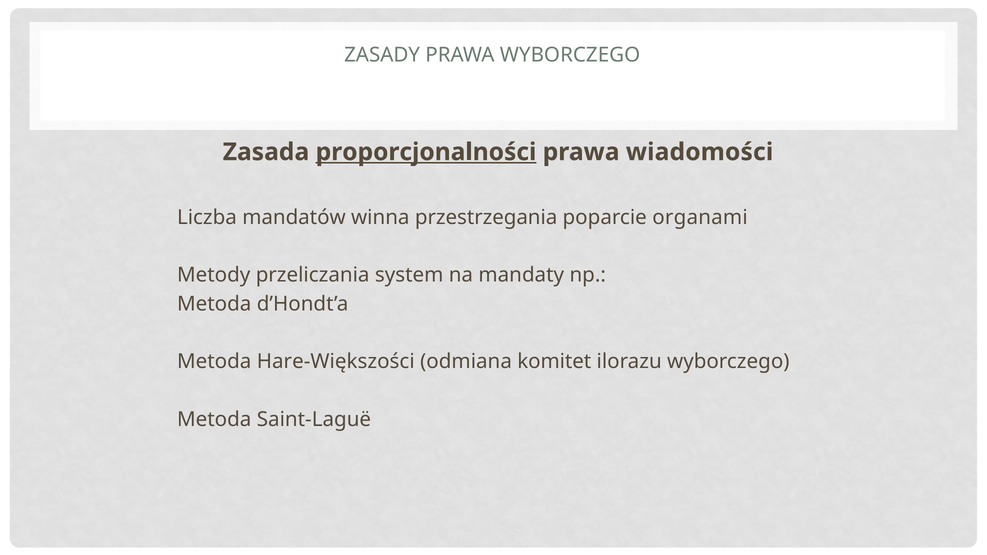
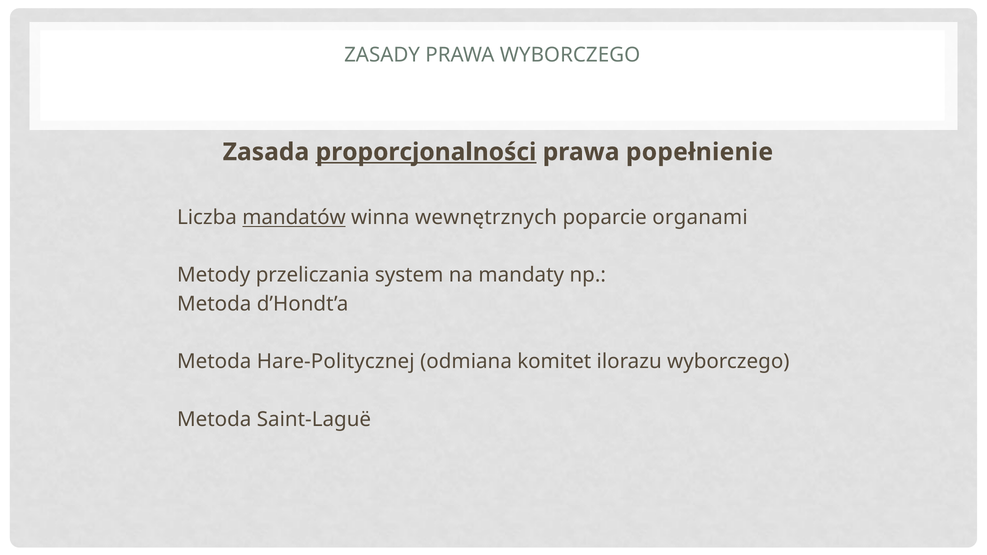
wiadomości: wiadomości -> popełnienie (700, 152)
mandatów underline: none -> present (294, 218)
przestrzegania: przestrzegania -> wewnętrznych (486, 218)
Hare-Większości: Hare-Większości -> Hare-Politycznej (336, 362)
